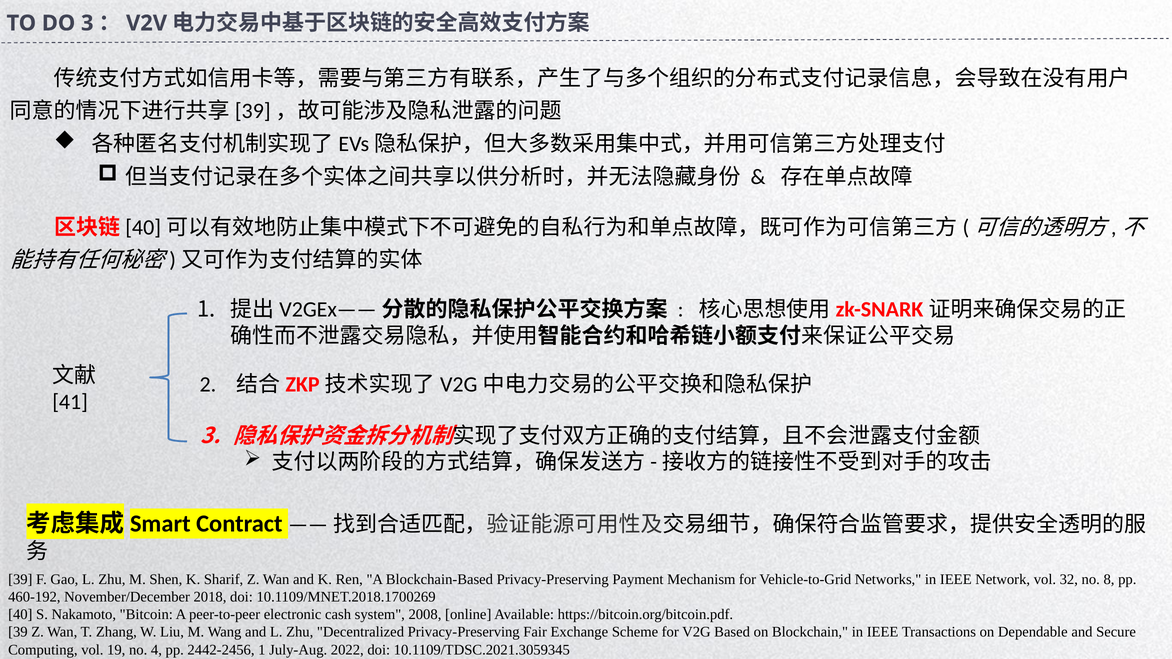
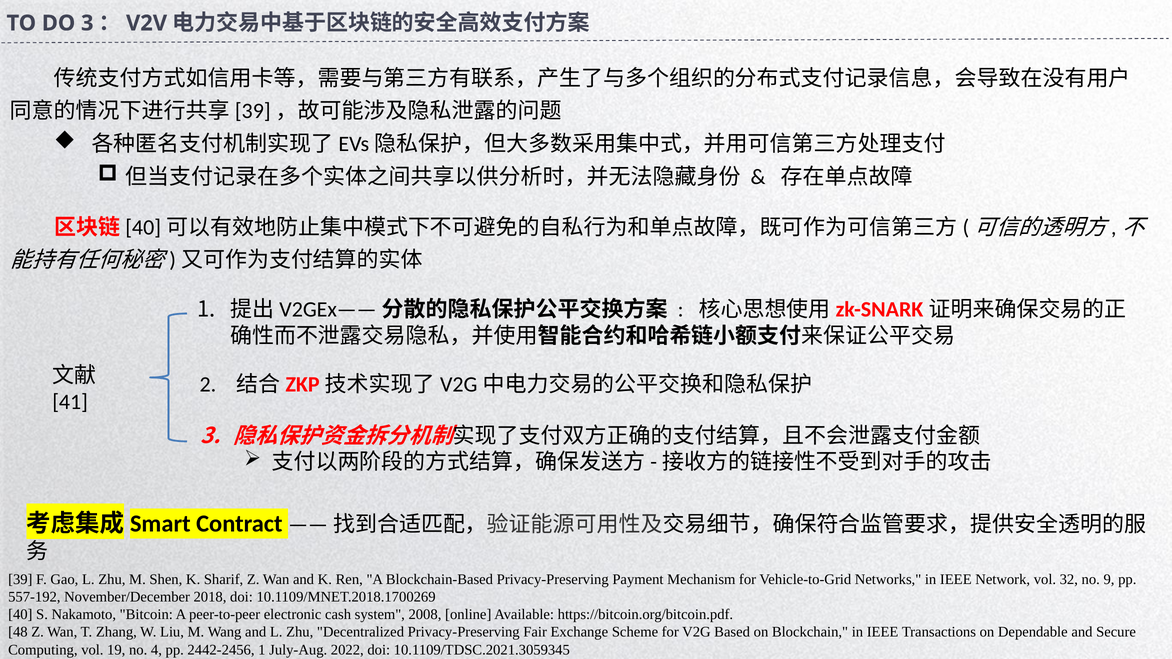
8: 8 -> 9 (1109, 579)
460-192: 460-192 -> 557-192 (34, 597)
39: 39 -> 48 (18, 632)
